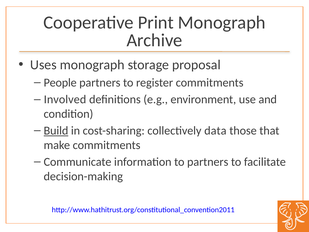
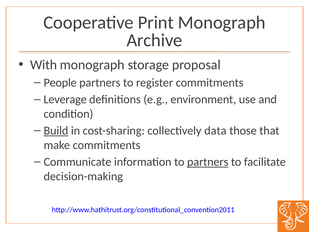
Uses: Uses -> With (44, 65)
Involved: Involved -> Leverage (65, 99)
partners underline: none -> present (208, 162)
